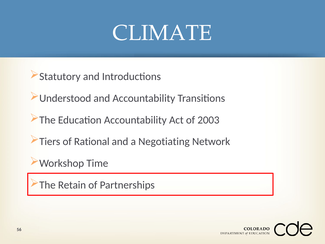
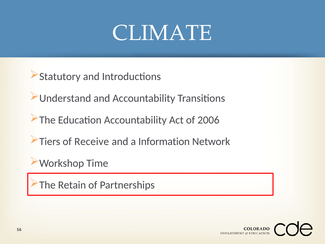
Understood: Understood -> Understand (65, 98)
2003: 2003 -> 2006 (208, 120)
Rational: Rational -> Receive (92, 141)
Negotiating: Negotiating -> Information (164, 141)
